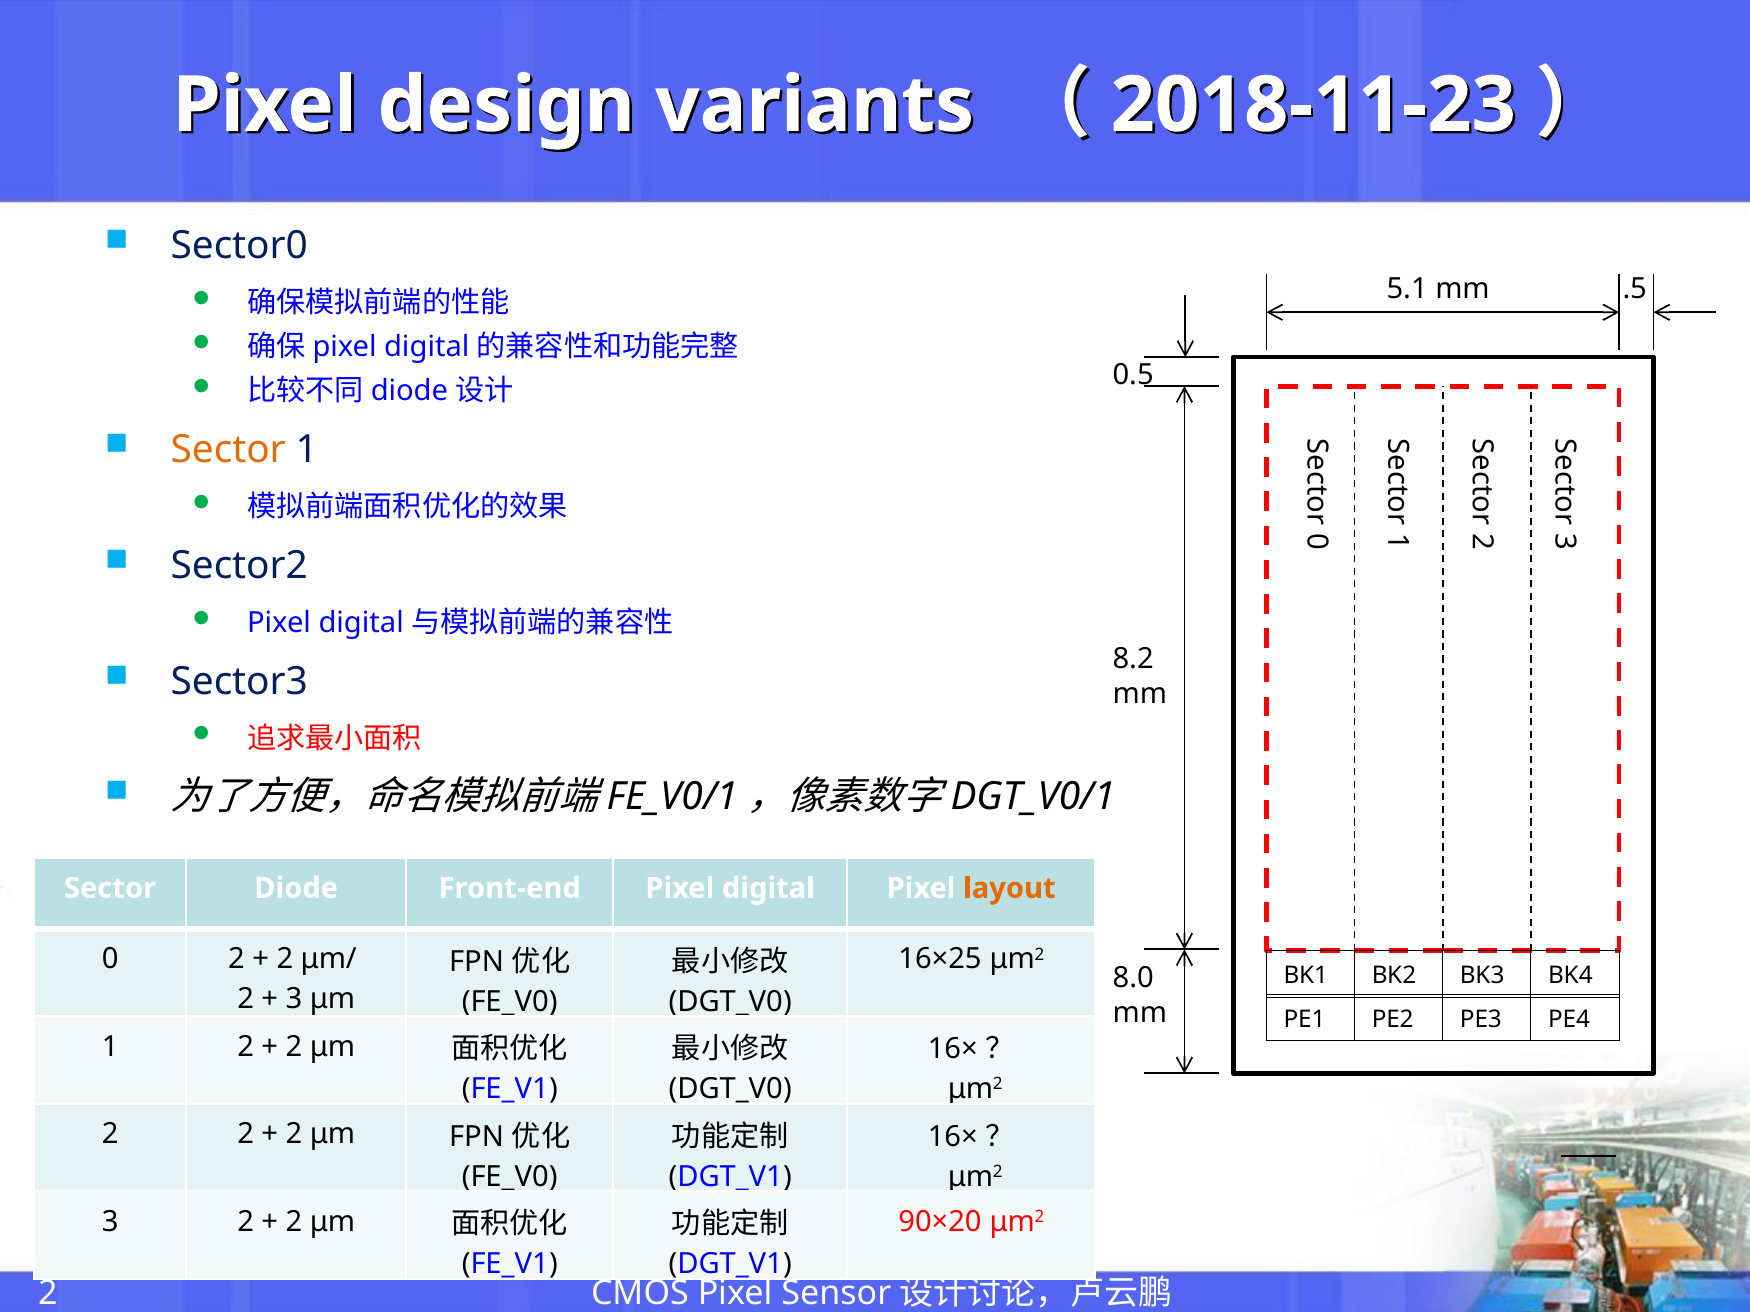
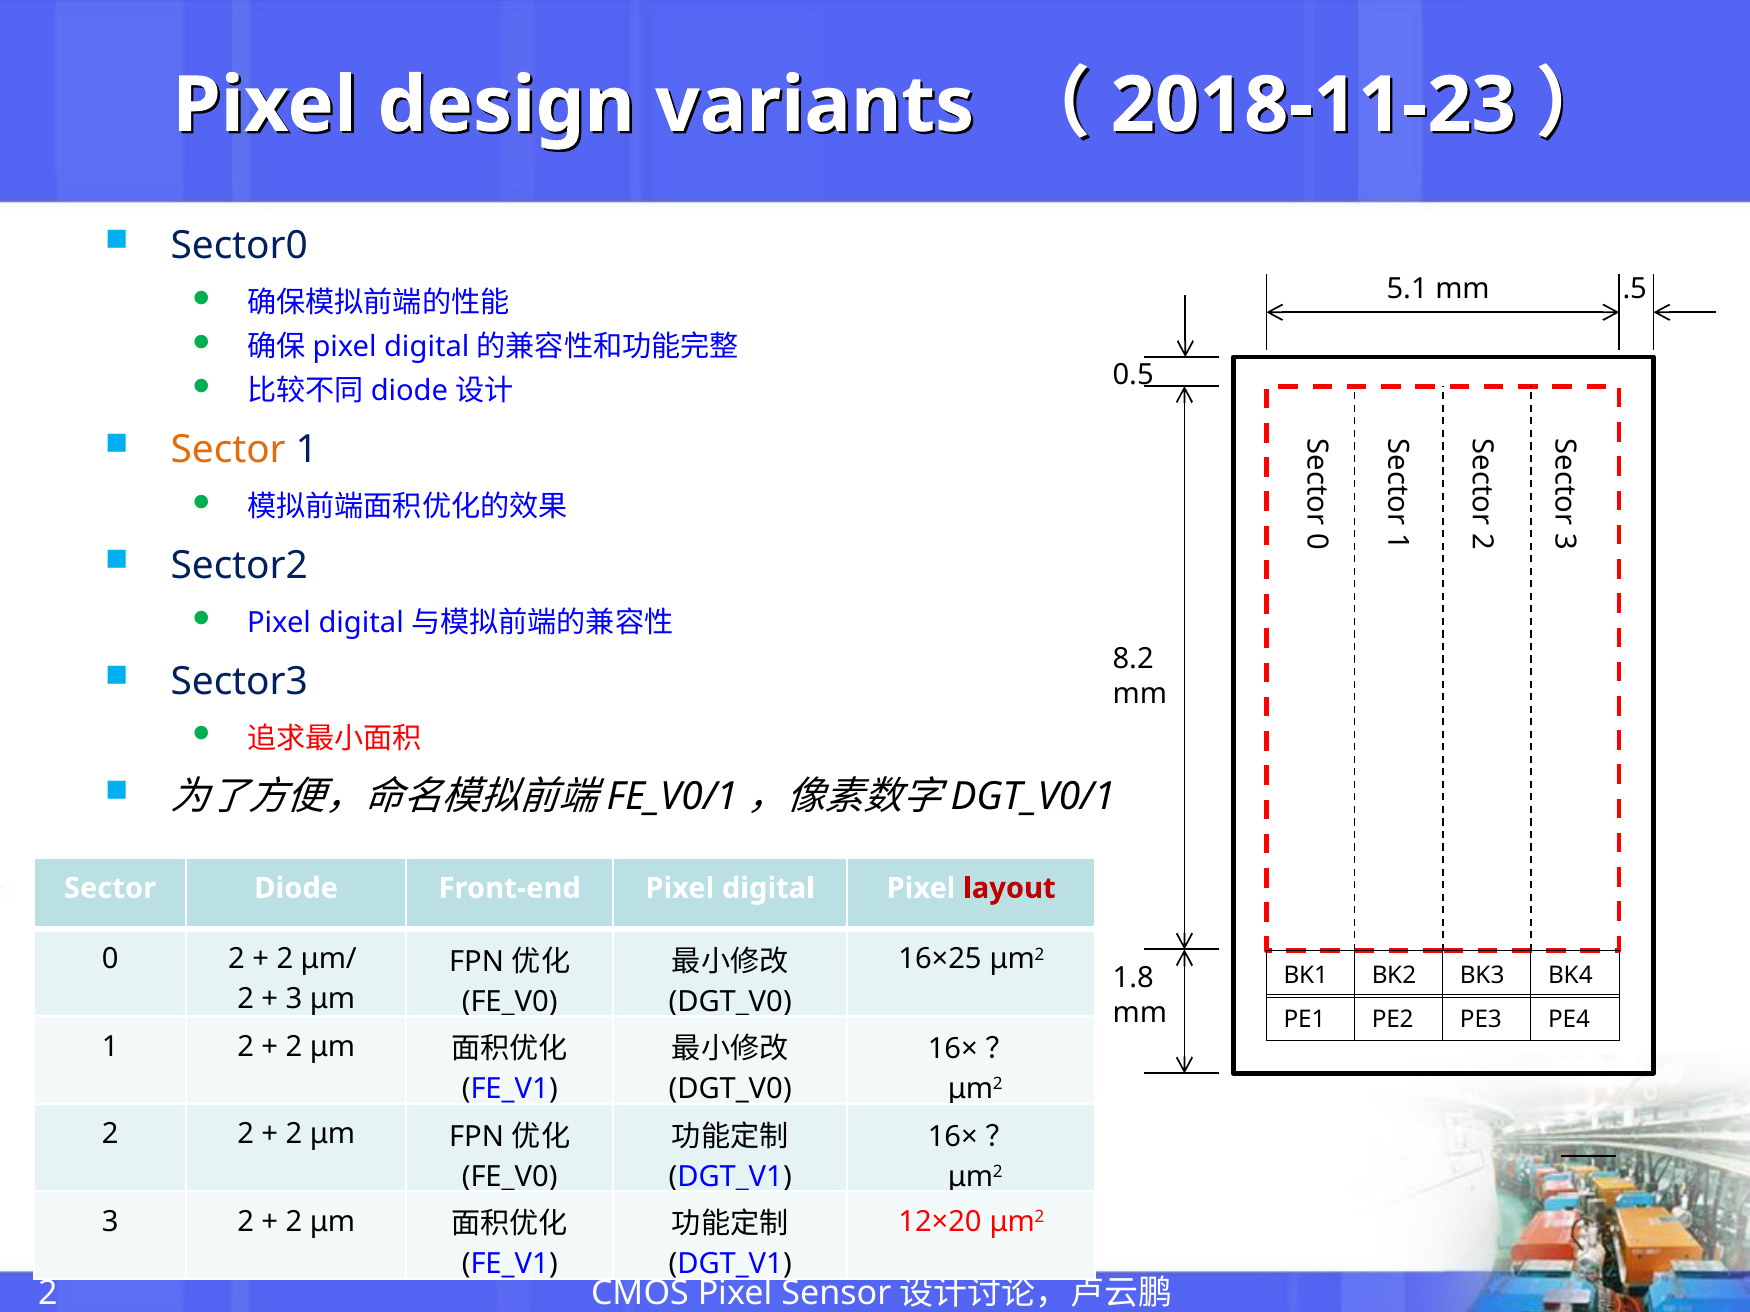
layout colour: orange -> red (1009, 889)
8.0: 8.0 -> 1.8 (1133, 978)
90×20: 90×20 -> 12×20 (940, 1222)
